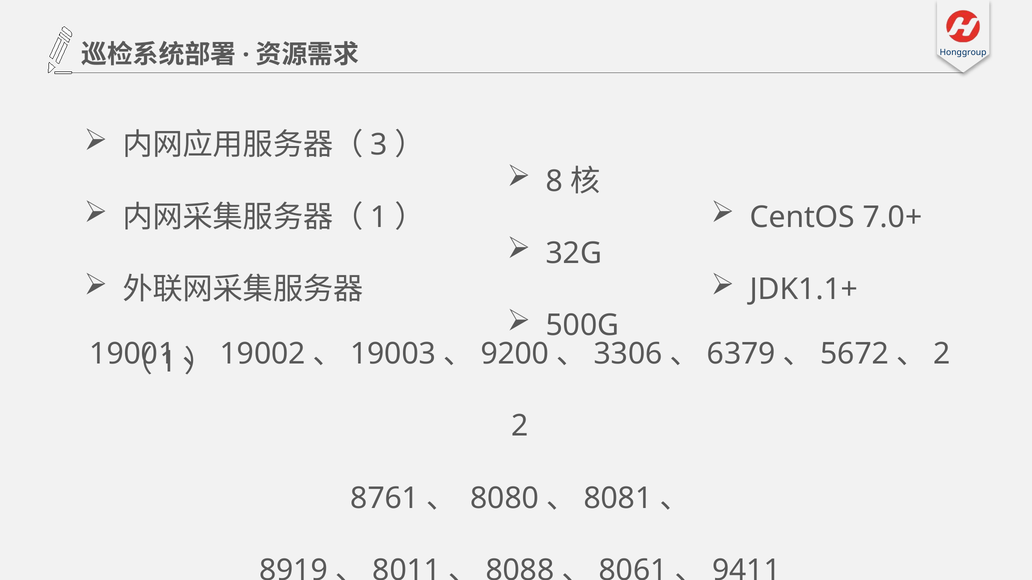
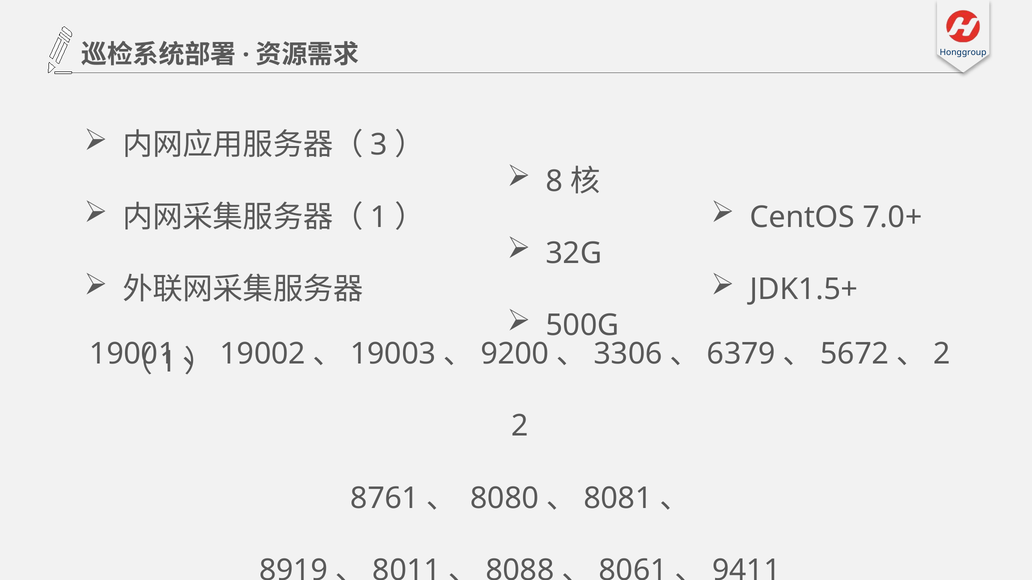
JDK1.1+: JDK1.1+ -> JDK1.5+ (804, 290)
